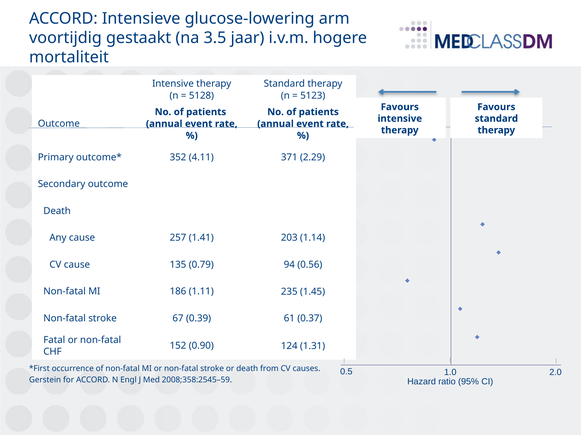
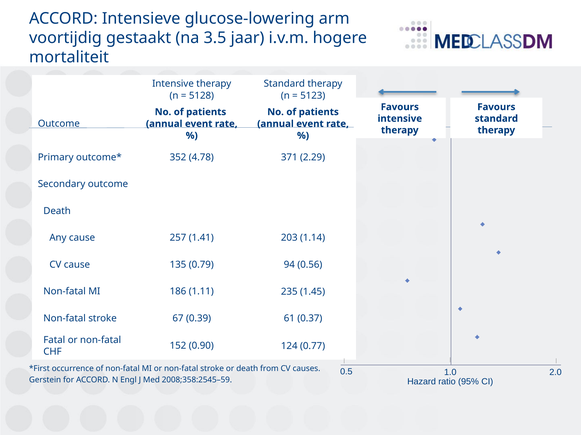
4.11: 4.11 -> 4.78 (201, 157)
1.31: 1.31 -> 0.77 (313, 347)
